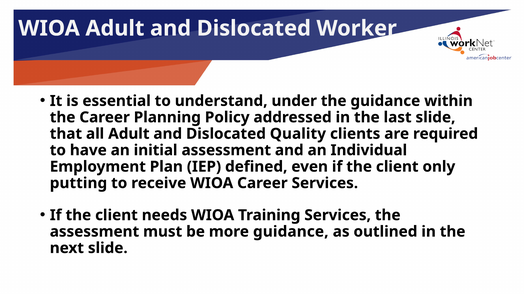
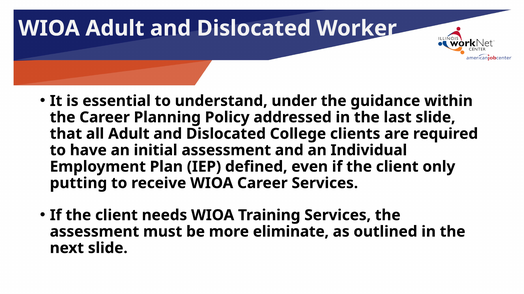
Quality: Quality -> College (298, 134)
more guidance: guidance -> eliminate (291, 232)
